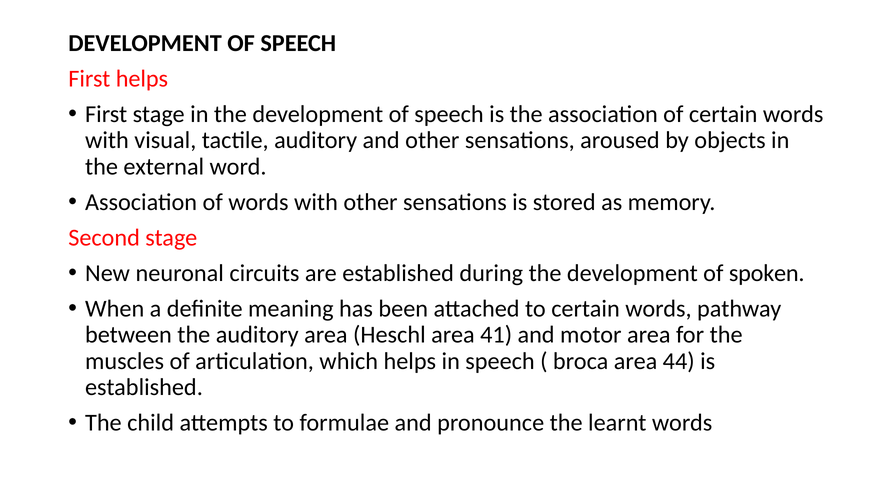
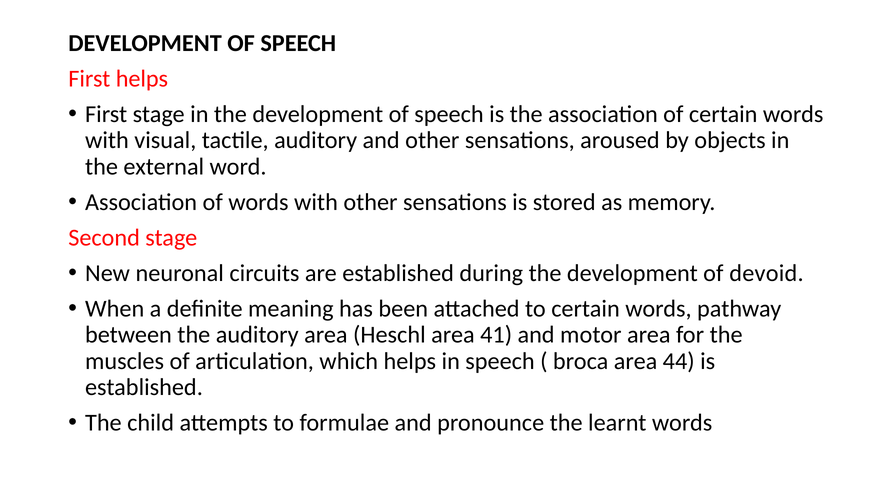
spoken: spoken -> devoid (767, 273)
